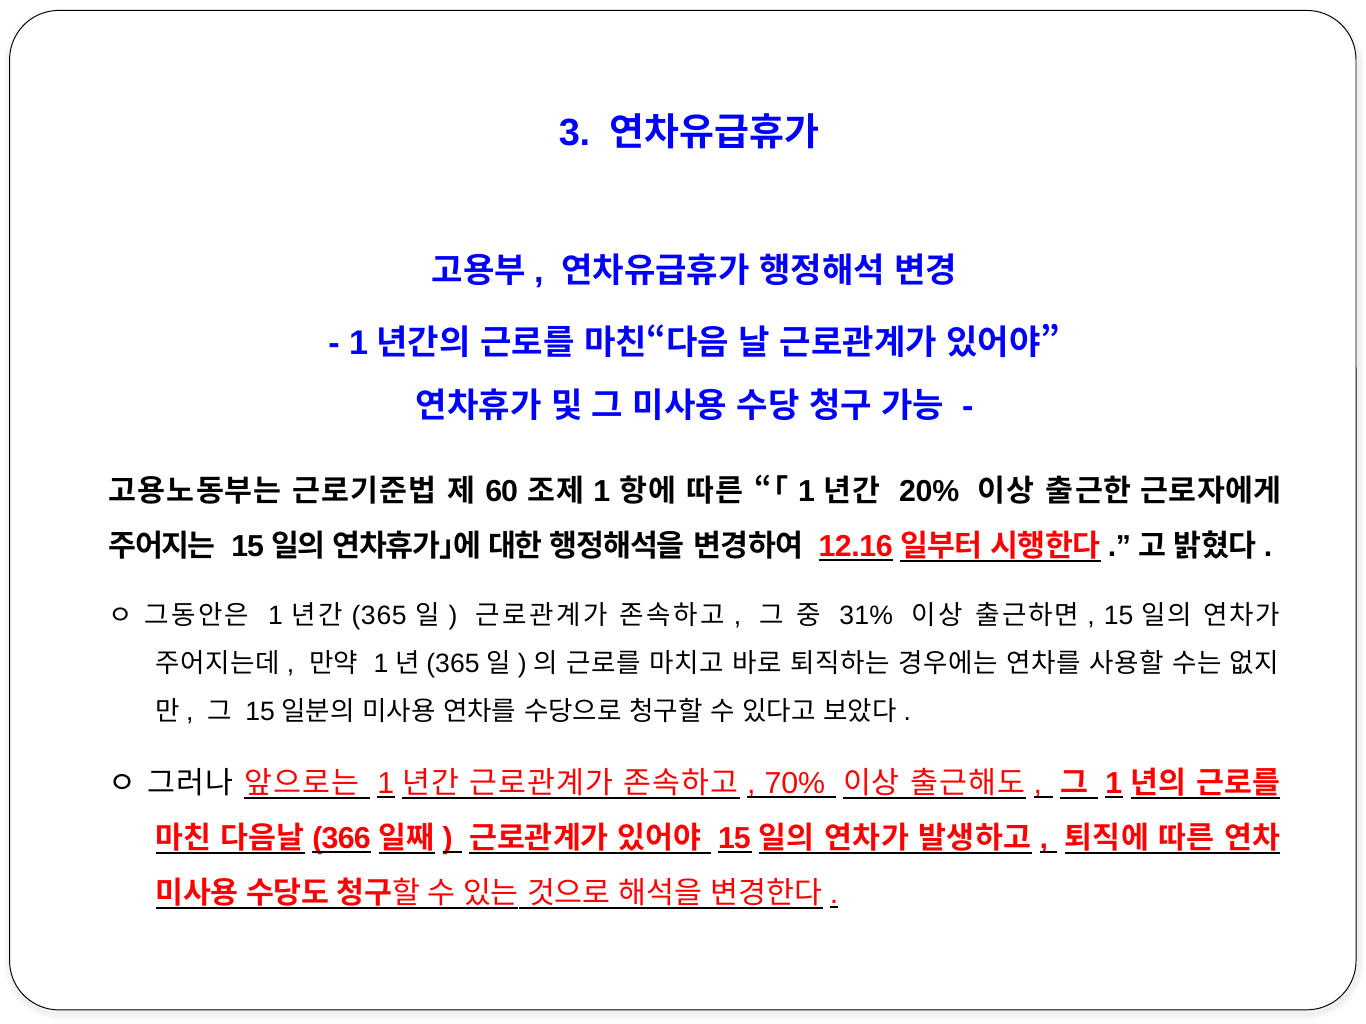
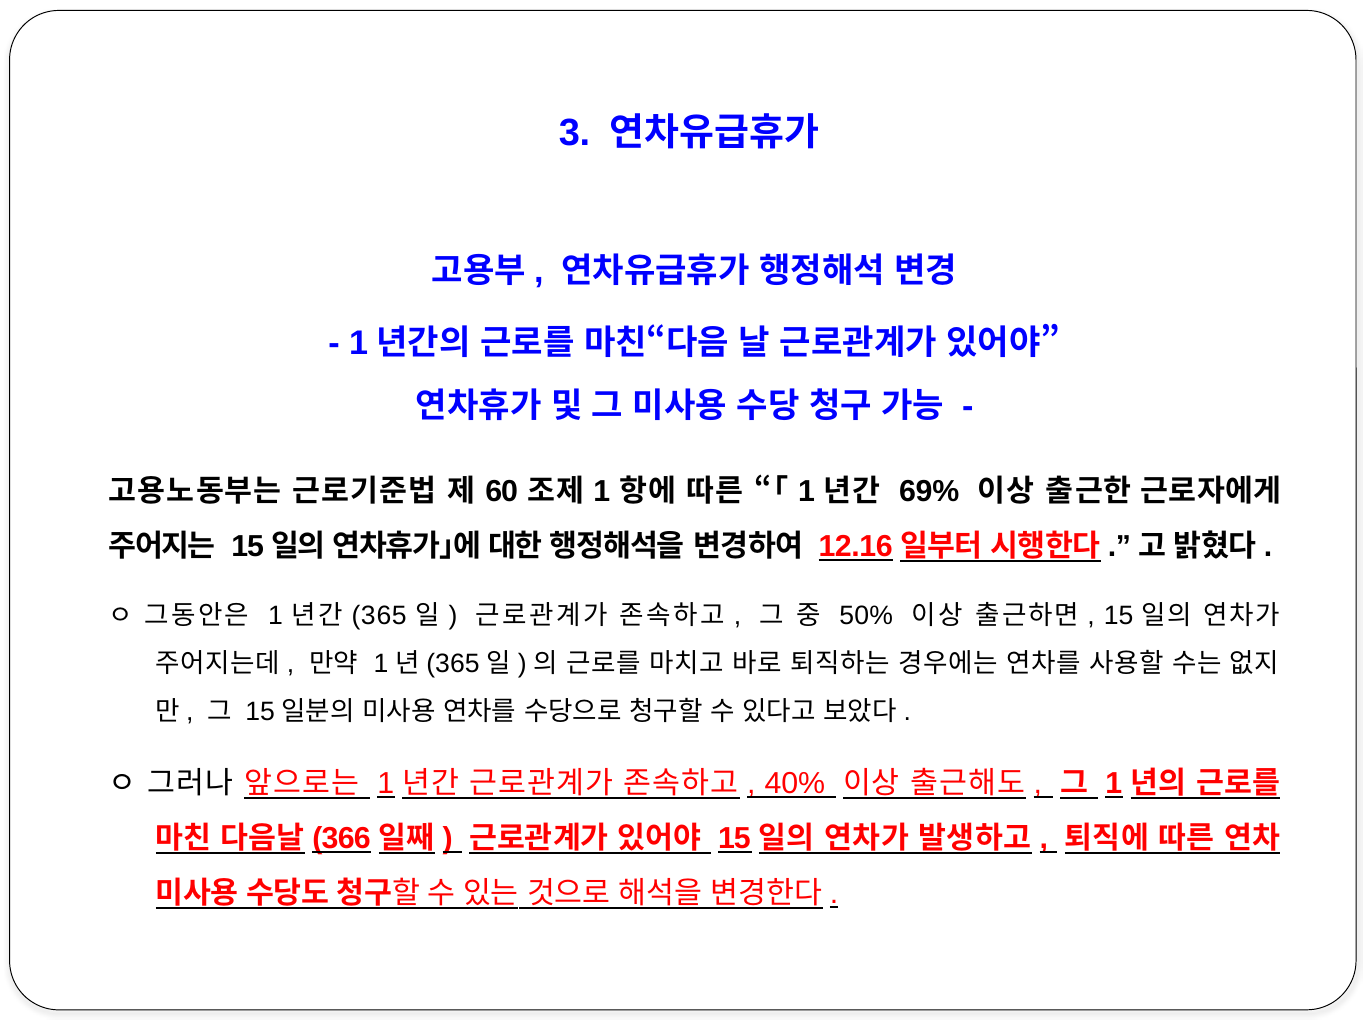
20%: 20% -> 69% (929, 492)
31%: 31% -> 50% (866, 616)
70%: 70% -> 40% (795, 784)
